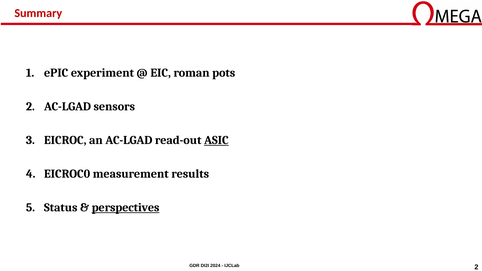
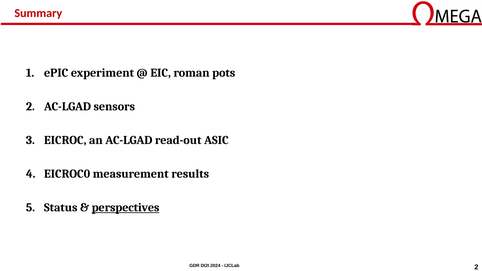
ASIC underline: present -> none (216, 140)
